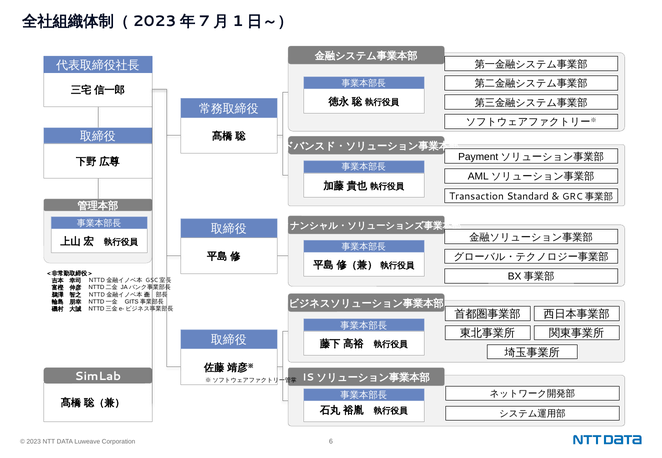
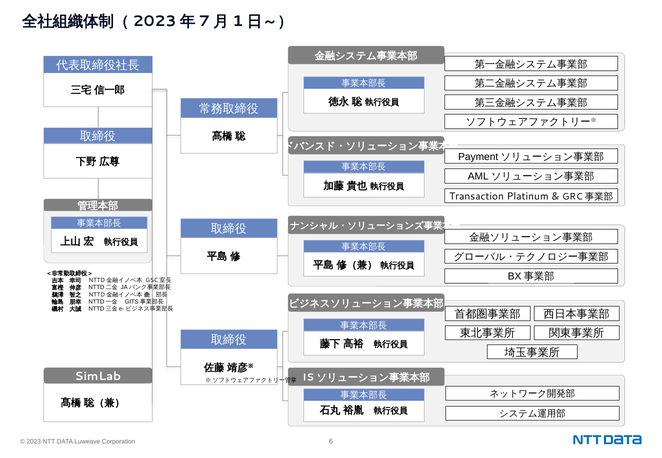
Standard: Standard -> Platinum (528, 196)
